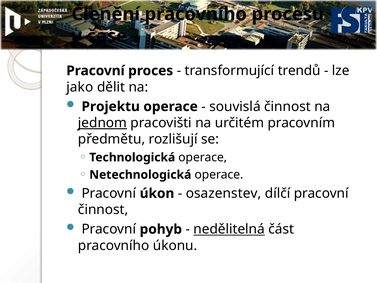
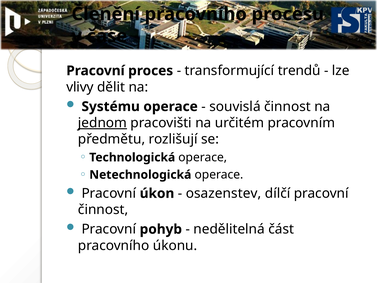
jako: jako -> vlivy (80, 87)
Projektu: Projektu -> Systému (111, 106)
nedělitelná underline: present -> none (229, 229)
